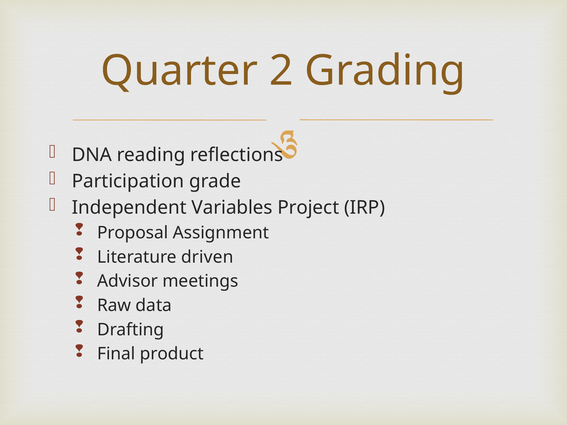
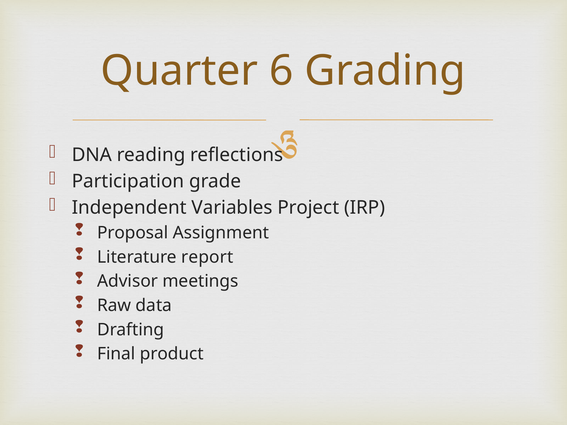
2: 2 -> 6 (281, 71)
driven: driven -> report (207, 257)
